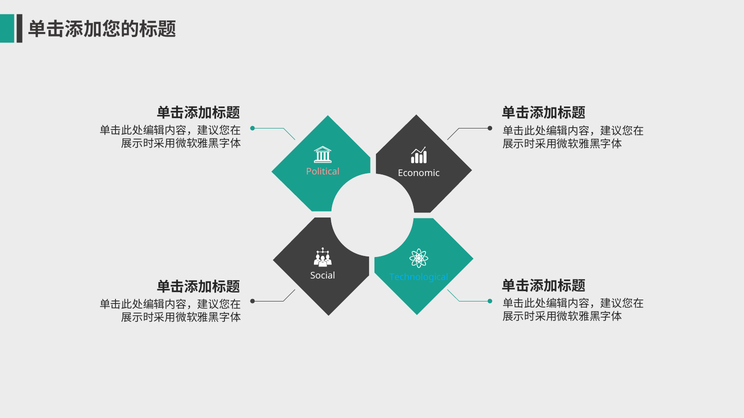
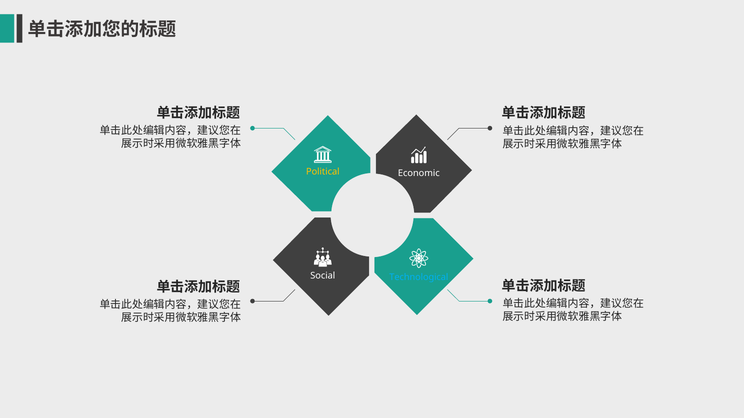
Political colour: pink -> yellow (323, 172)
